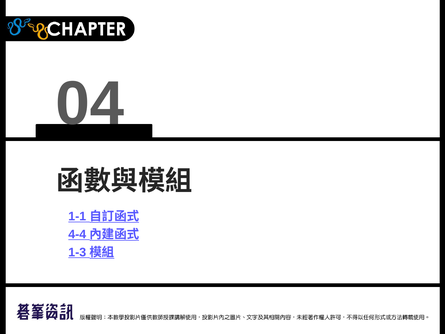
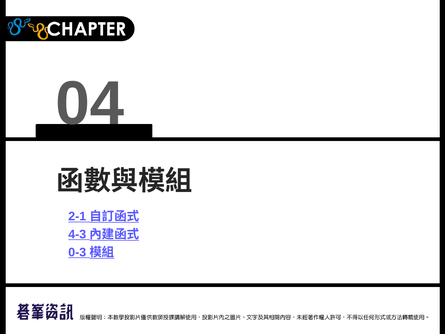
1-1: 1-1 -> 2-1 (77, 216)
4-4: 4-4 -> 4-3 (77, 234)
1-3: 1-3 -> 0-3 (77, 252)
